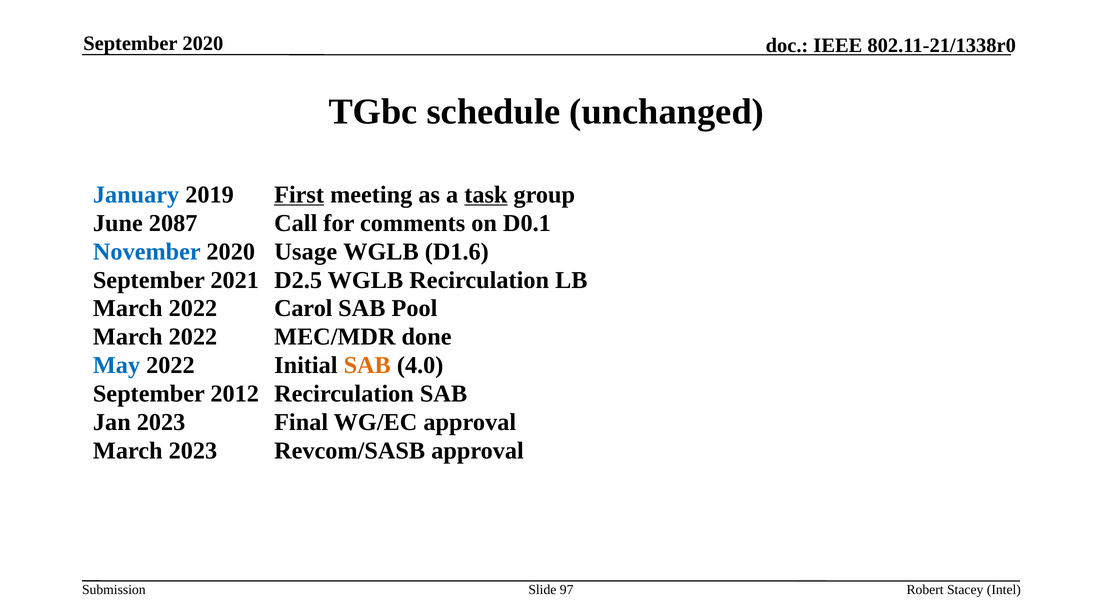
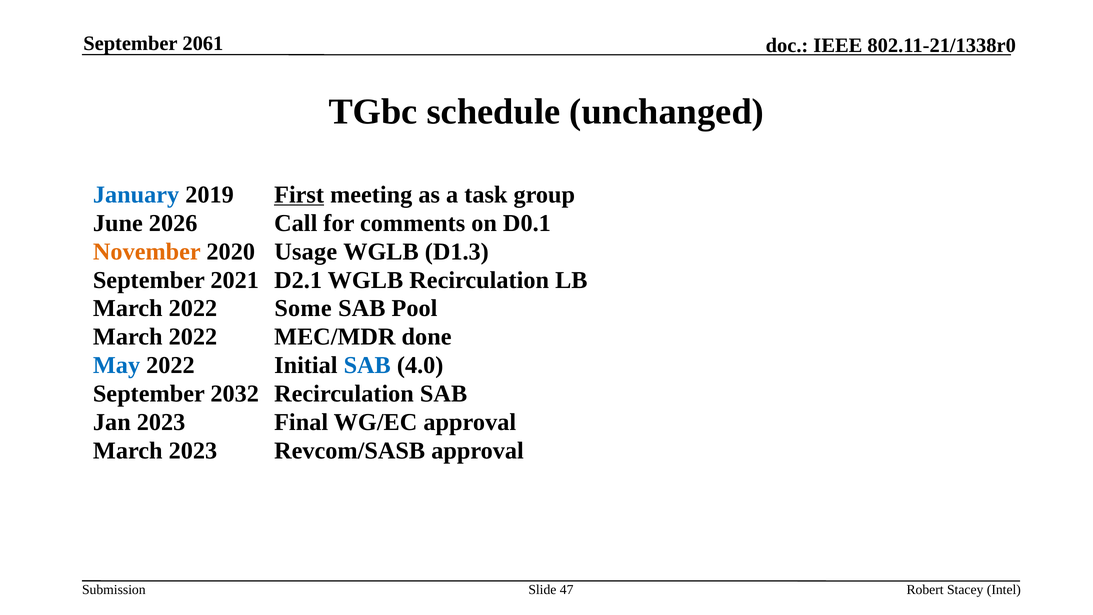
September 2020: 2020 -> 2061 (203, 43)
task underline: present -> none (486, 195)
2087: 2087 -> 2026 (173, 223)
November colour: blue -> orange (147, 251)
D1.6: D1.6 -> D1.3 (457, 251)
D2.5: D2.5 -> D2.1 (298, 280)
Carol: Carol -> Some (303, 308)
SAB colour: orange -> blue (367, 365)
2012: 2012 -> 2032 (235, 394)
97: 97 -> 47 (567, 590)
